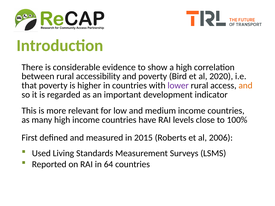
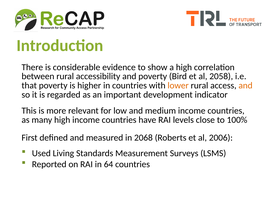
2020: 2020 -> 2058 (221, 76)
lower colour: purple -> orange (178, 86)
2015: 2015 -> 2068 (143, 138)
